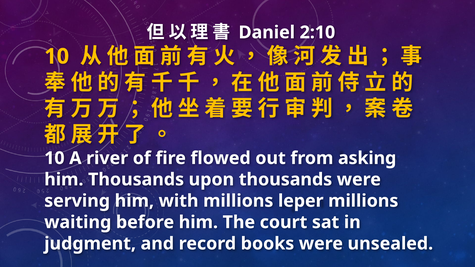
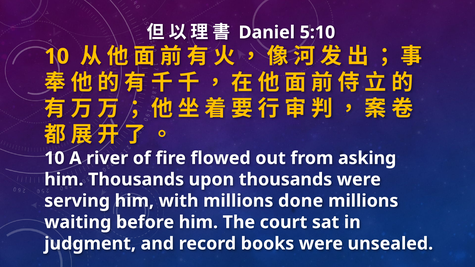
2:10: 2:10 -> 5:10 (317, 32)
leper: leper -> done (301, 201)
